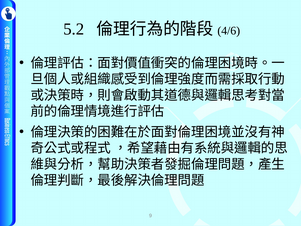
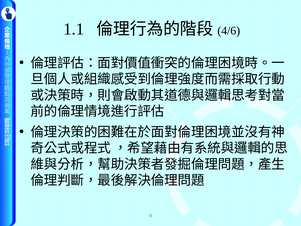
5.2: 5.2 -> 1.1 (74, 29)
